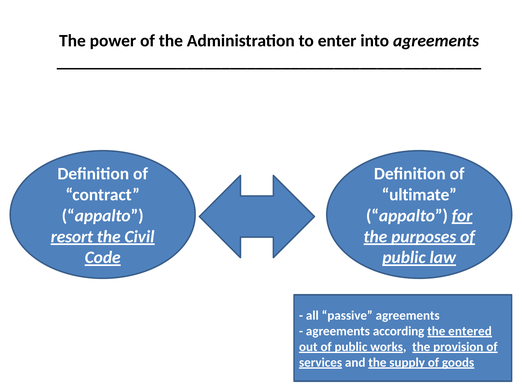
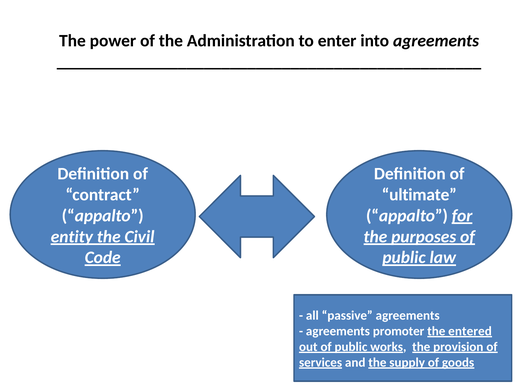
resort: resort -> entity (72, 236)
according: according -> promoter (399, 331)
